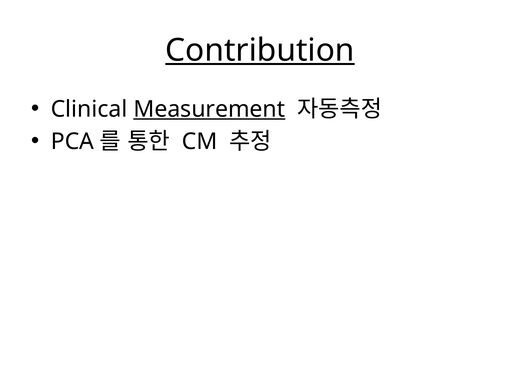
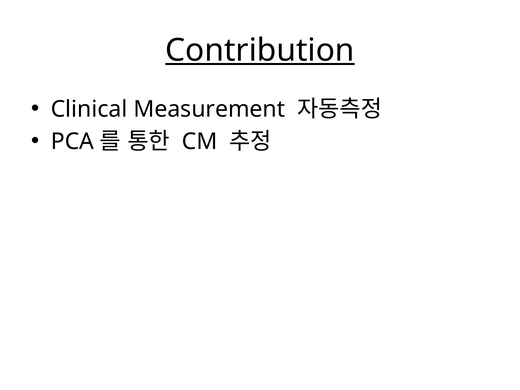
Measurement underline: present -> none (209, 109)
